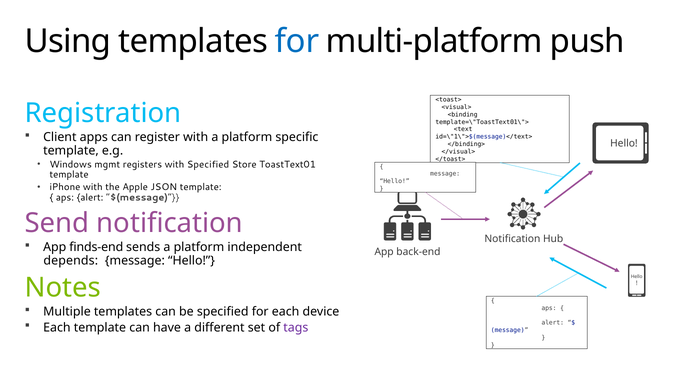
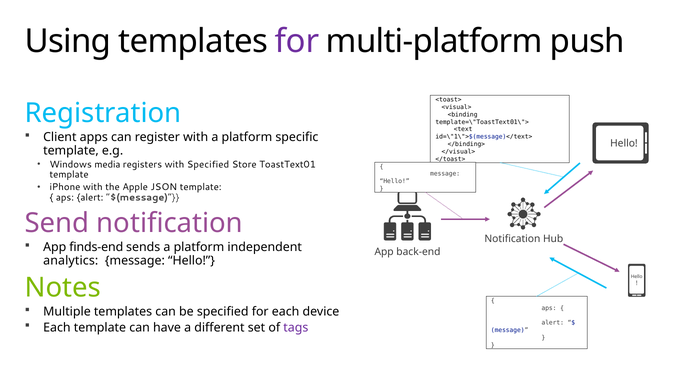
for colour: blue -> purple (297, 42)
mgmt: mgmt -> media (107, 164)
depends: depends -> analytics (71, 261)
